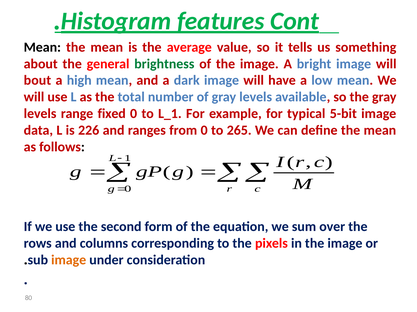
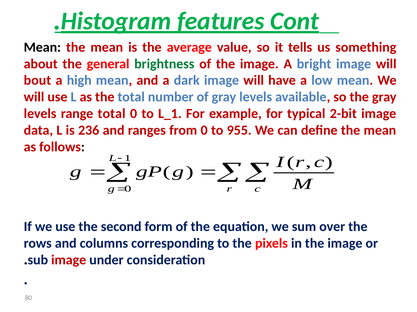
range fixed: fixed -> total (112, 114)
5-bit: 5-bit -> 2-bit (343, 114)
226: 226 -> 236 (89, 131)
265: 265 -> 955 (239, 131)
image colour: orange -> red (69, 260)
